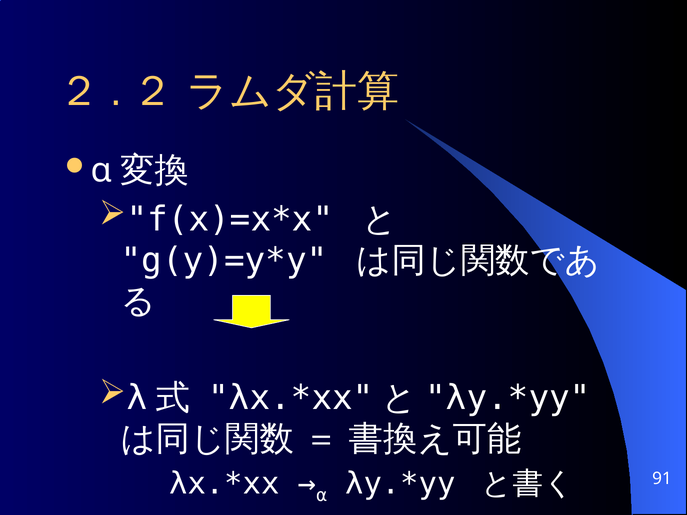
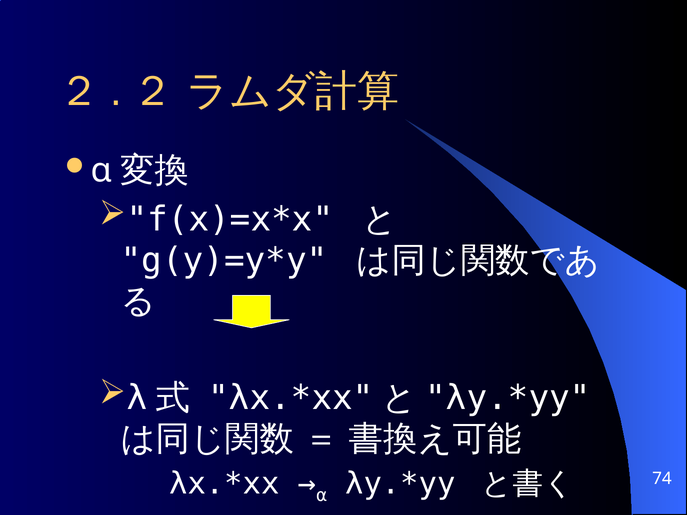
91: 91 -> 74 (662, 479)
